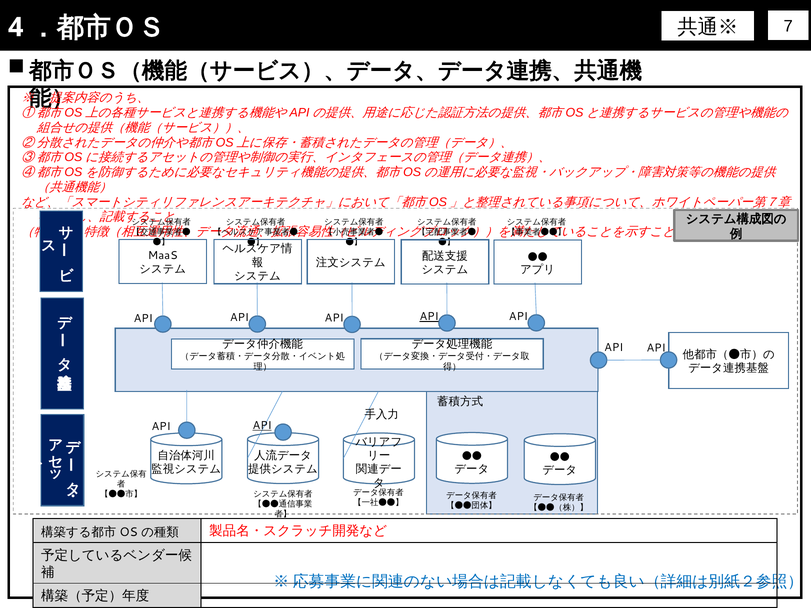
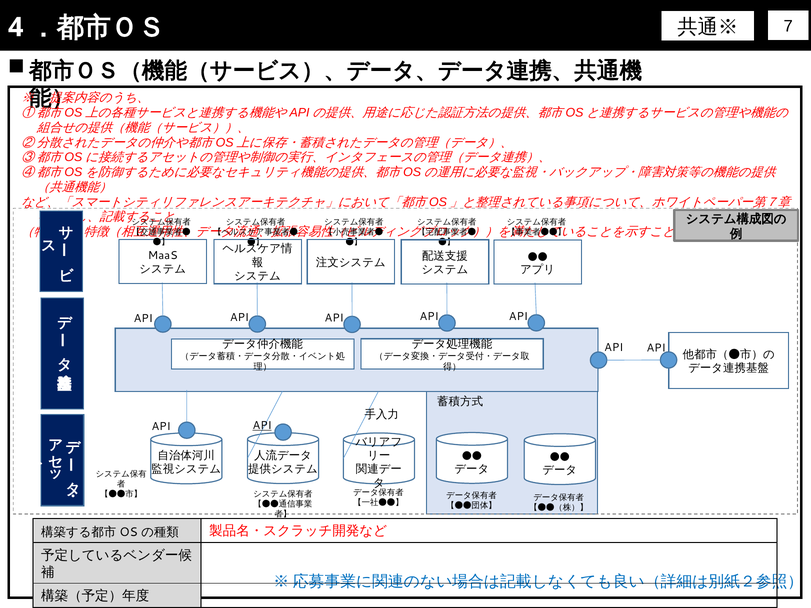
API underline: present -> none (429, 317)
